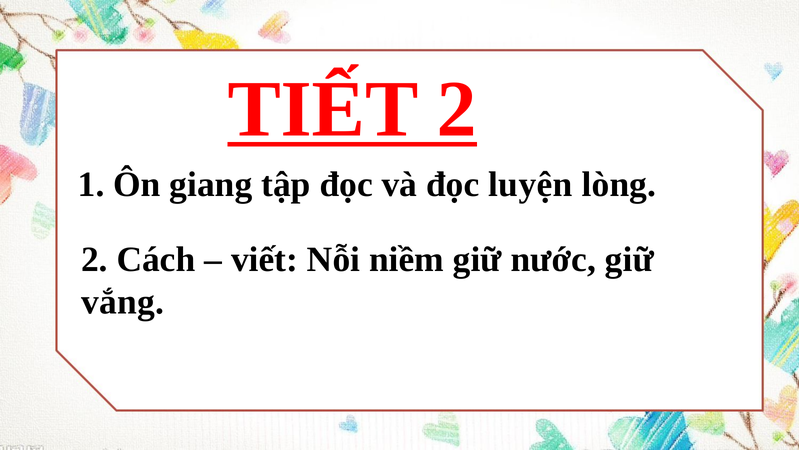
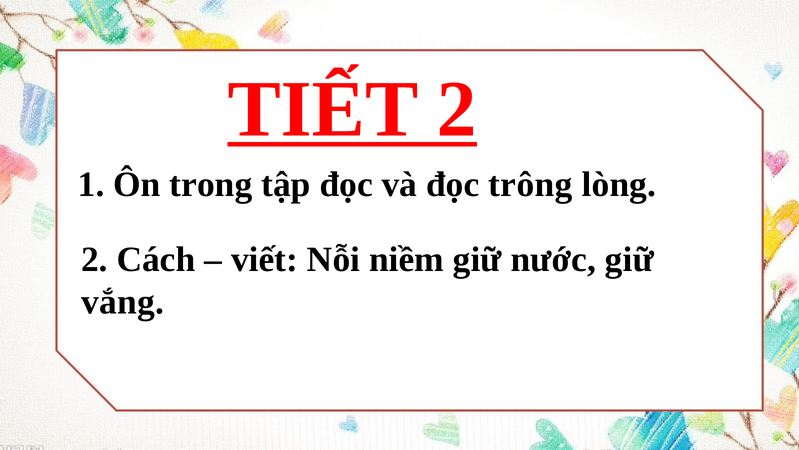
giang: giang -> trong (211, 184)
luyện: luyện -> trông (530, 184)
